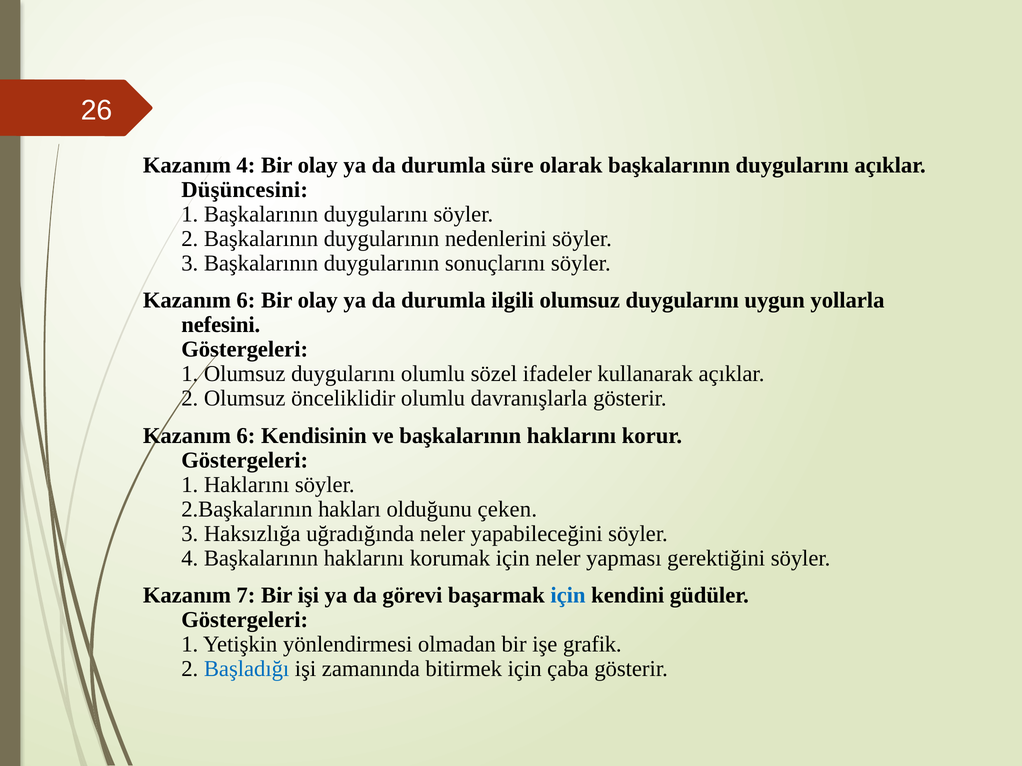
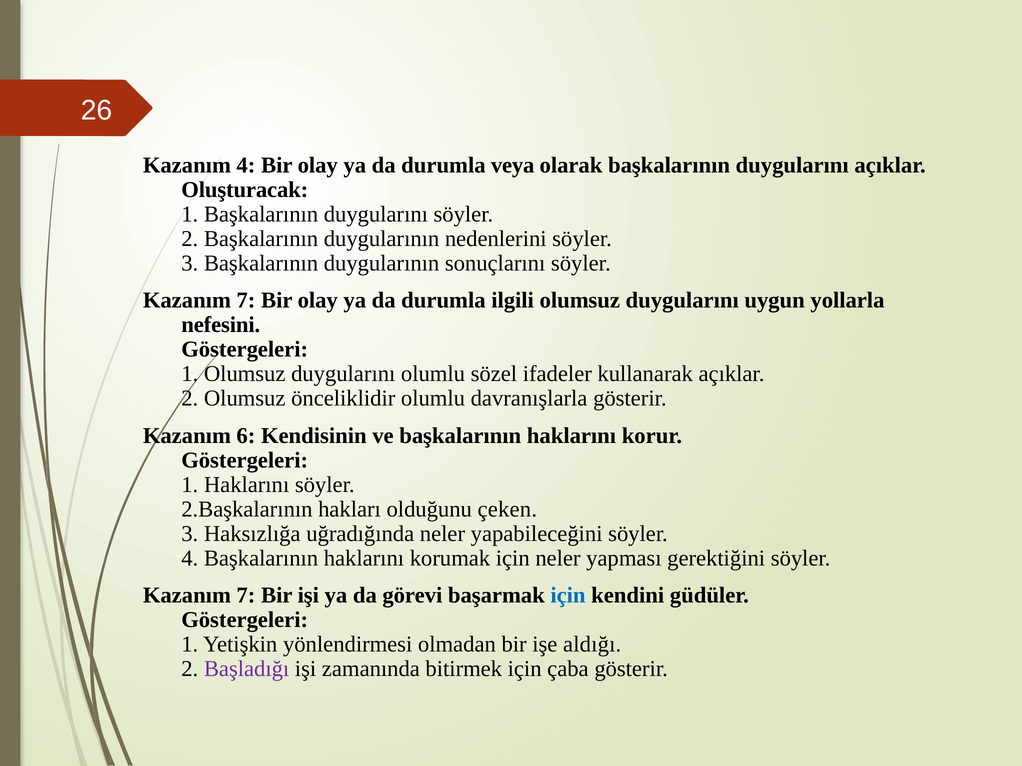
süre: süre -> veya (513, 165)
Düşüncesini: Düşüncesini -> Oluşturacak (245, 190)
6: 6 -> 7 (246, 301)
grafik: grafik -> aldığı (592, 645)
Başladığı colour: blue -> purple (247, 669)
